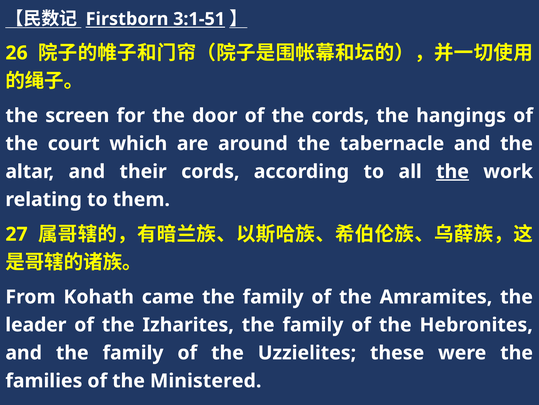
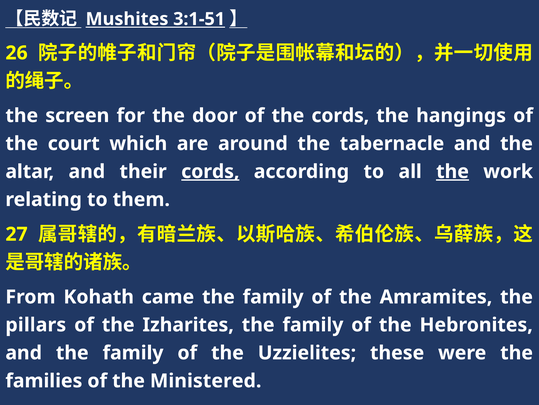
Firstborn: Firstborn -> Mushites (127, 19)
cords underline: none -> present (210, 171)
leader: leader -> pillars (36, 324)
